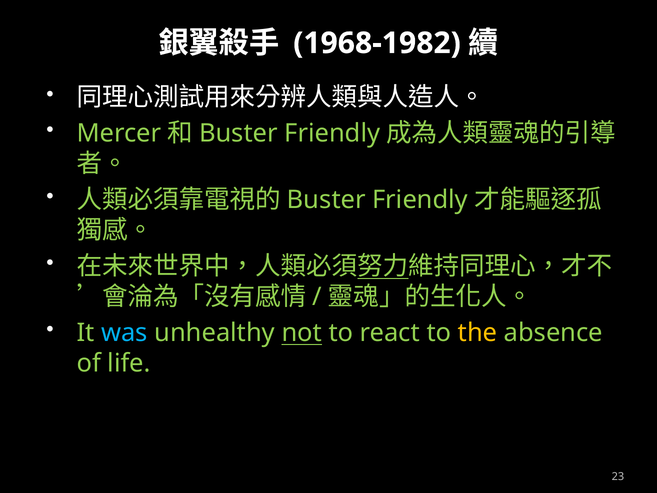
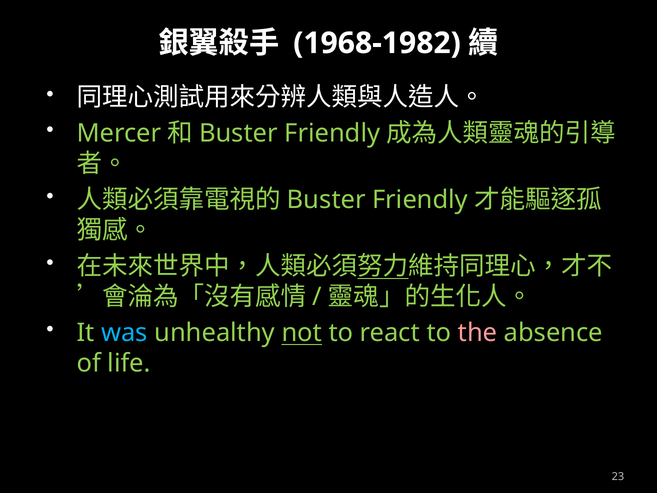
the colour: yellow -> pink (478, 333)
